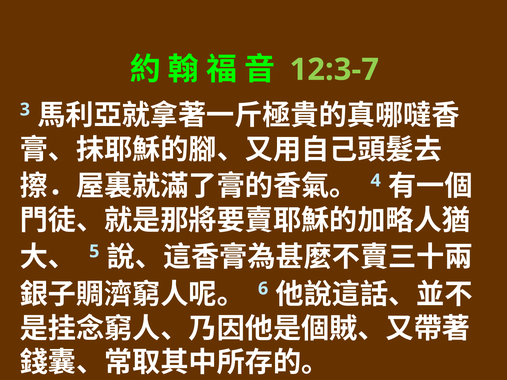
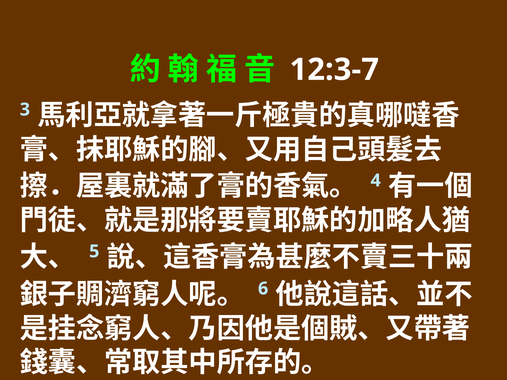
12:3-7 colour: light green -> white (334, 70)
